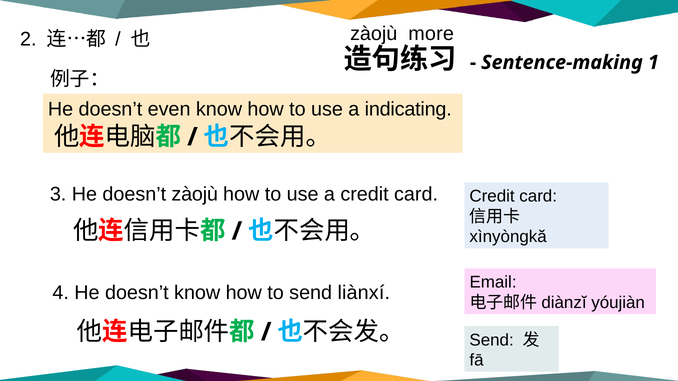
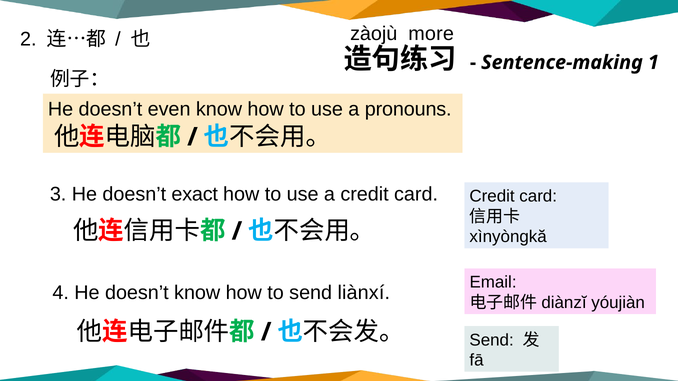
indicating: indicating -> pronouns (408, 110)
doesn’t zàojù: zàojù -> exact (195, 194)
